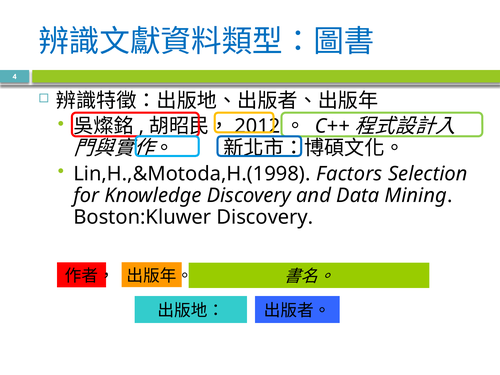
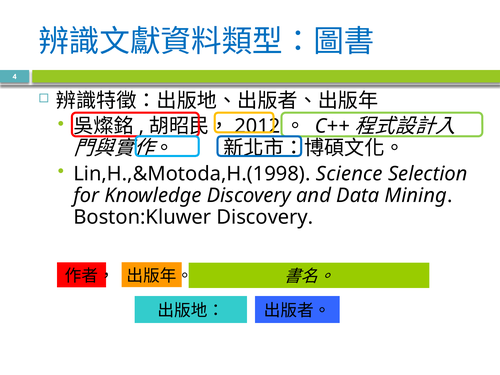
Factors: Factors -> Science (349, 174)
